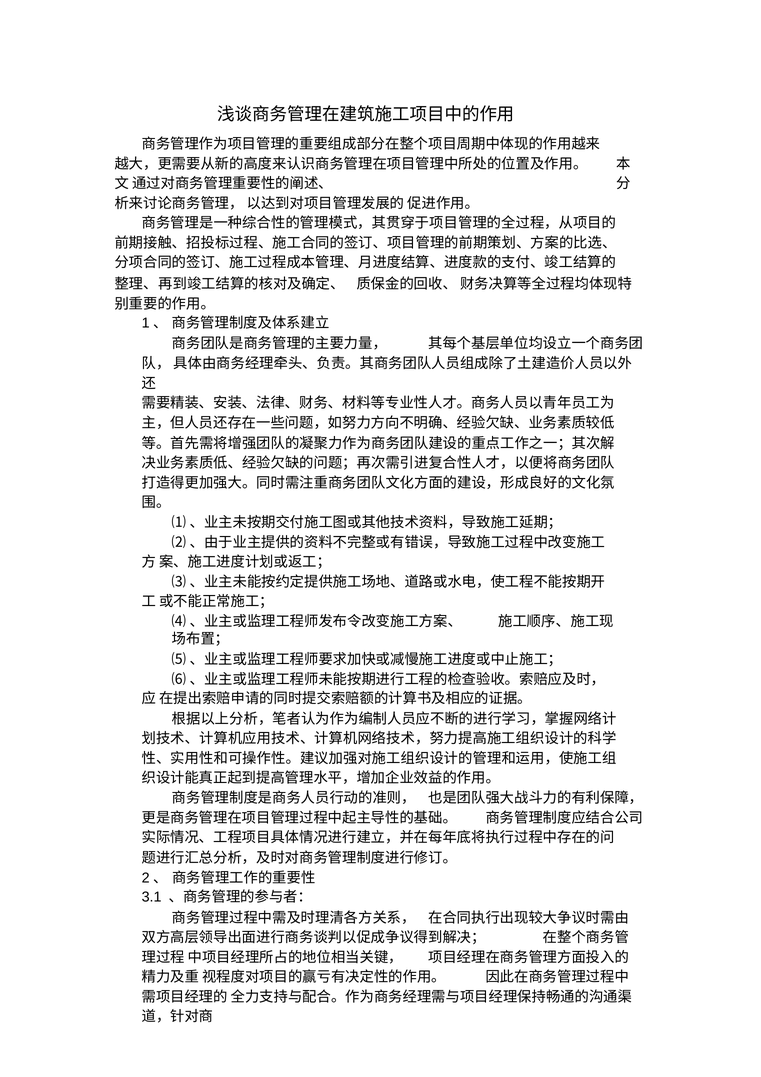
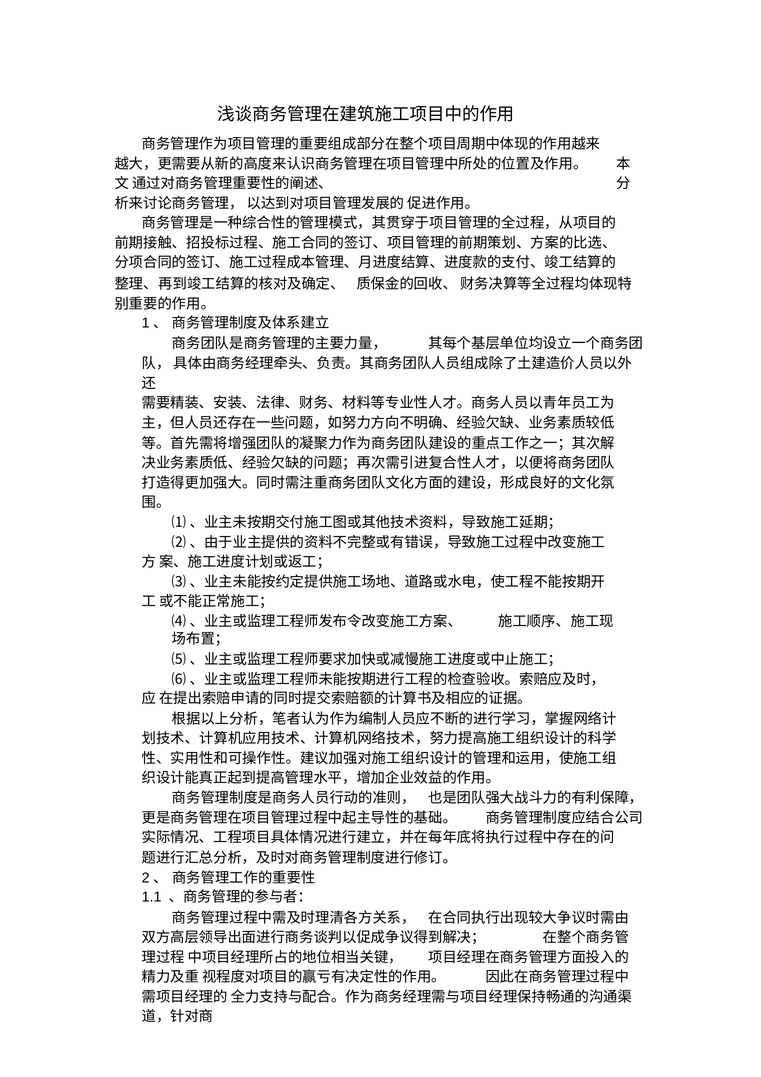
3.1: 3.1 -> 1.1 (152, 897)
